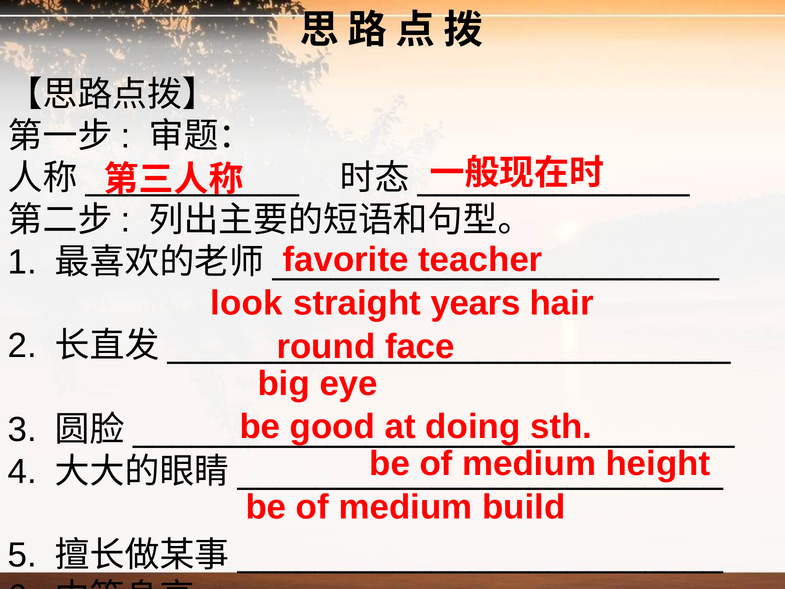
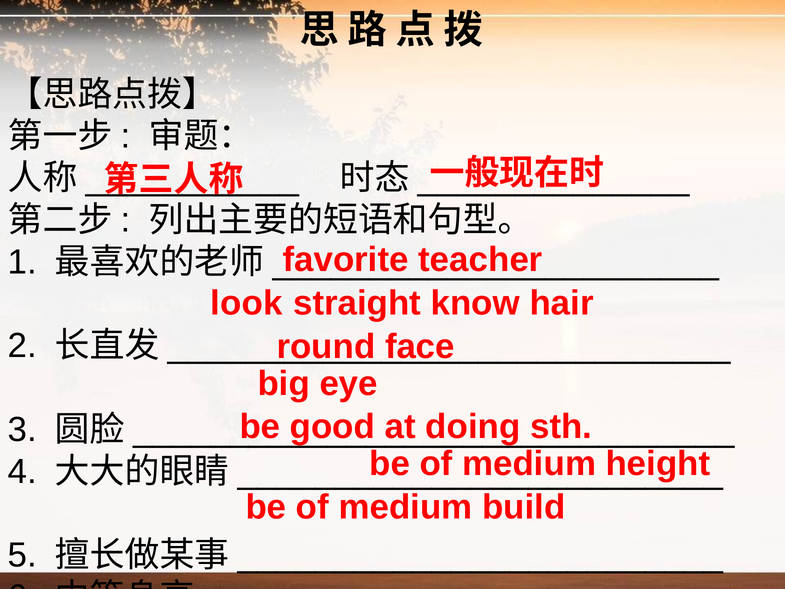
years: years -> know (475, 303)
